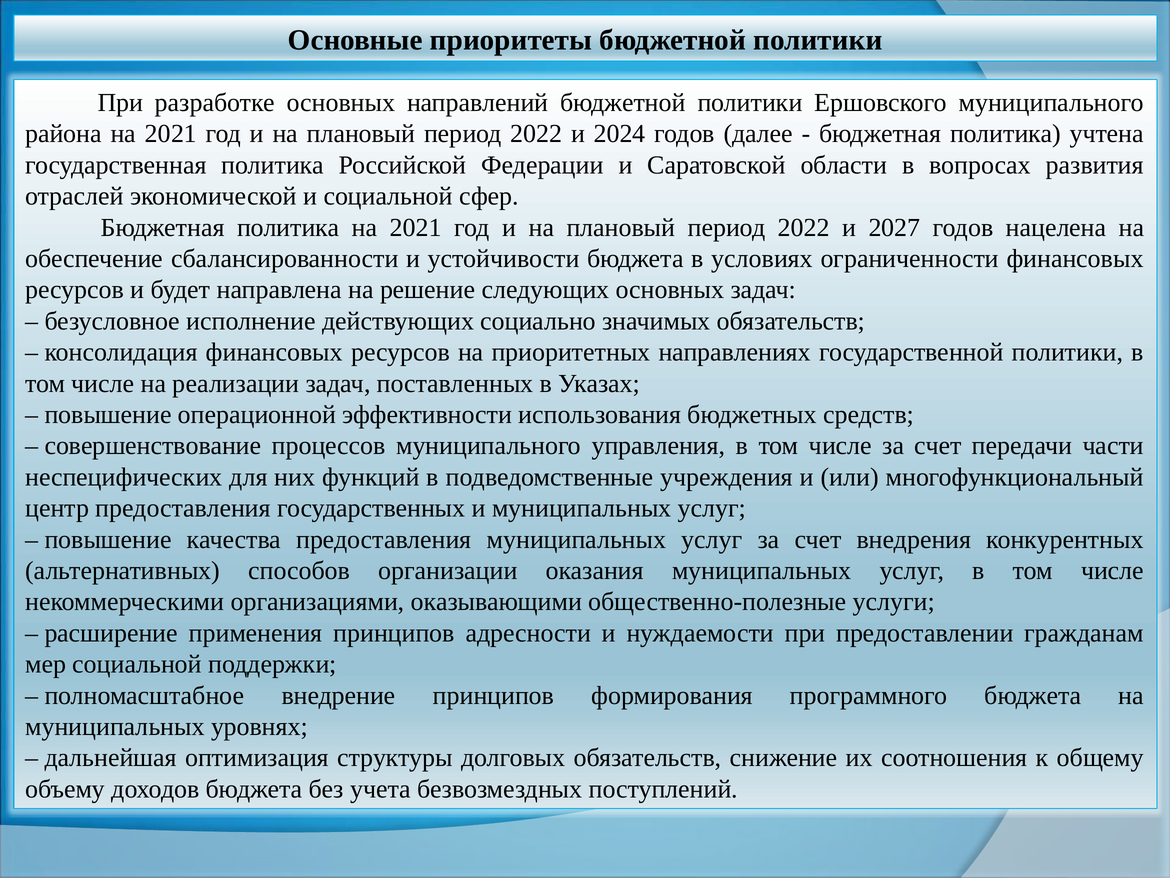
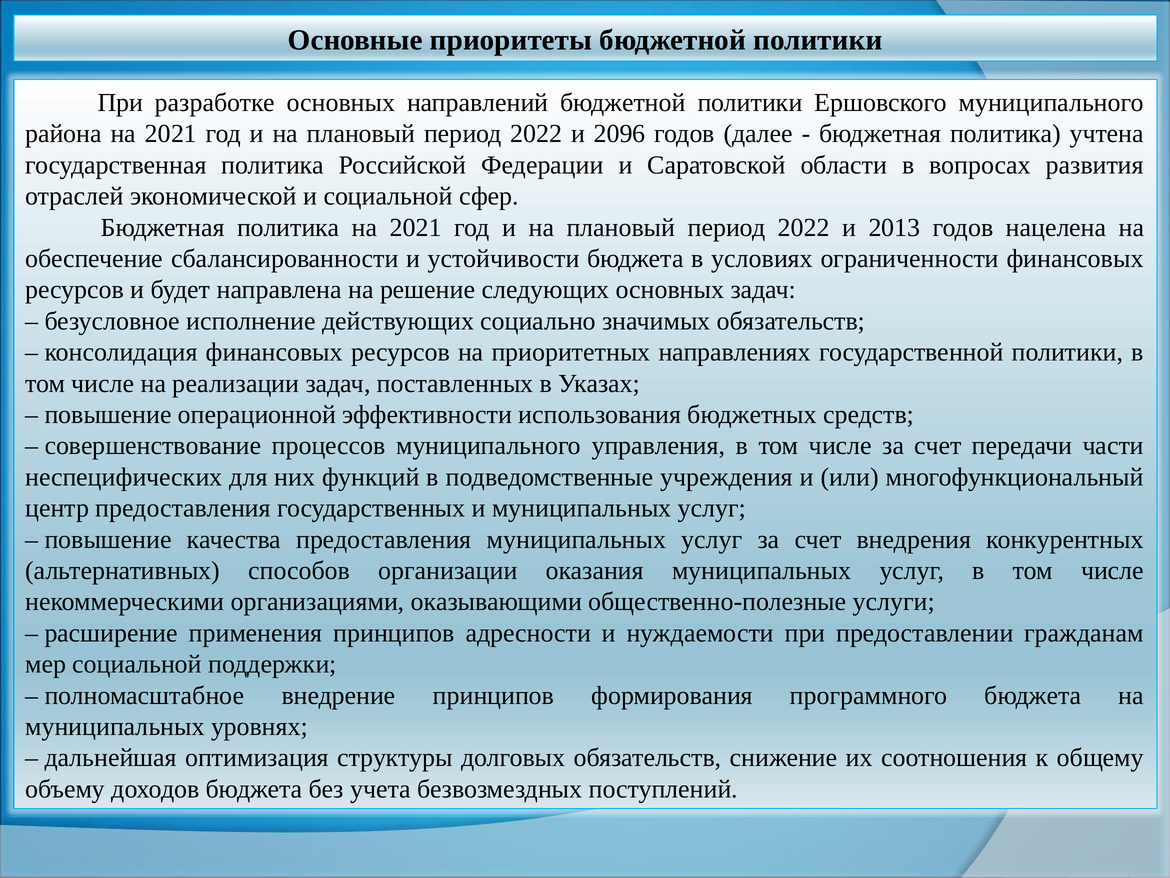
2024: 2024 -> 2096 (620, 134)
2027: 2027 -> 2013 (894, 227)
